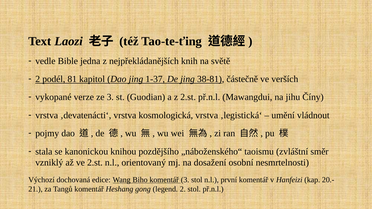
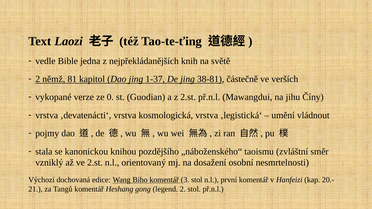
podél: podél -> němž (54, 79)
ze 3: 3 -> 0 (110, 97)
